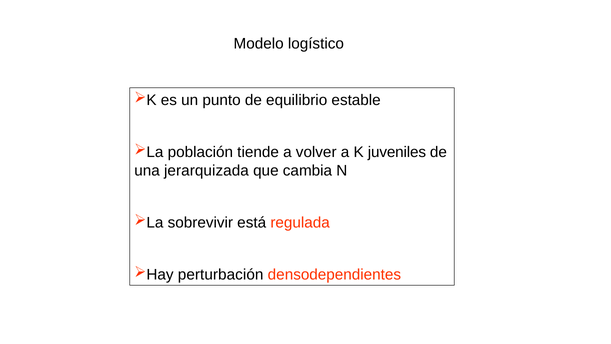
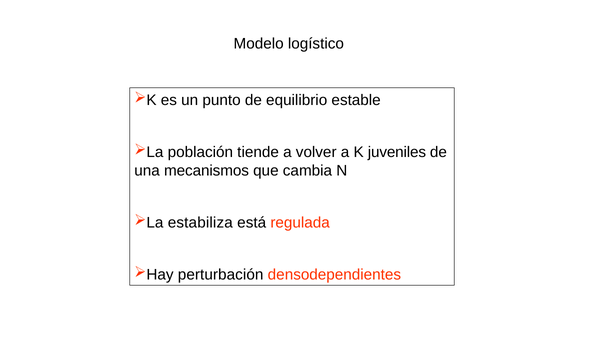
jerarquizada: jerarquizada -> mecanismos (207, 171)
sobrevivir: sobrevivir -> estabiliza (200, 222)
